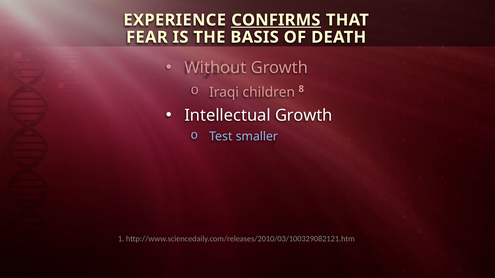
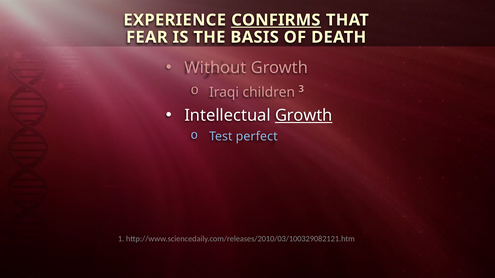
8: 8 -> 3 (301, 89)
Growth underline: none -> present (304, 116)
smaller: smaller -> perfect (257, 137)
